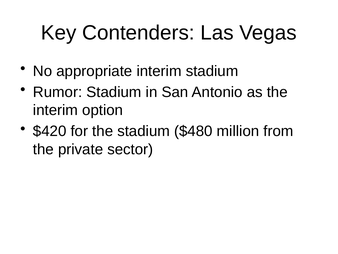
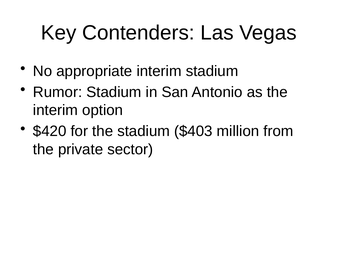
$480: $480 -> $403 (193, 131)
